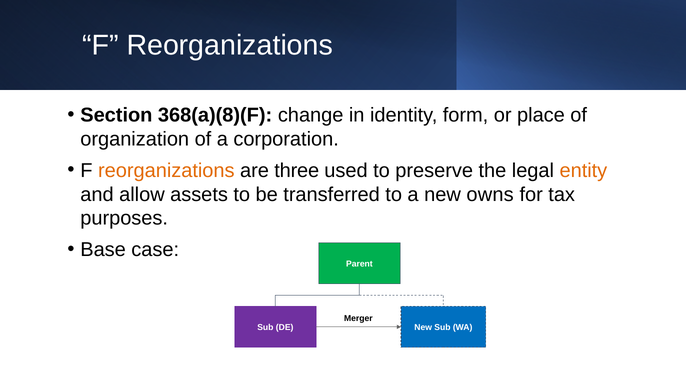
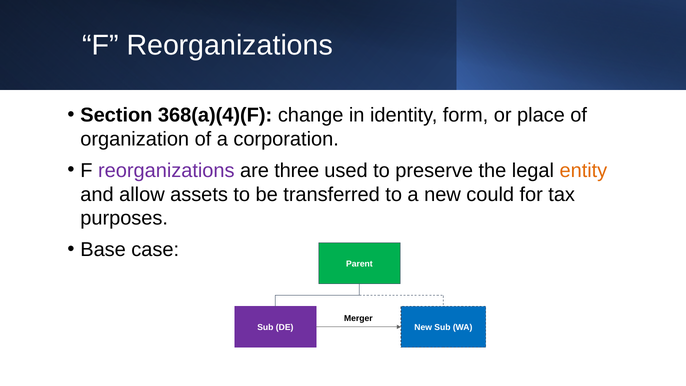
368(a)(8)(F: 368(a)(8)(F -> 368(a)(4)(F (215, 115)
reorganizations colour: orange -> purple (166, 170)
owns: owns -> could (490, 194)
